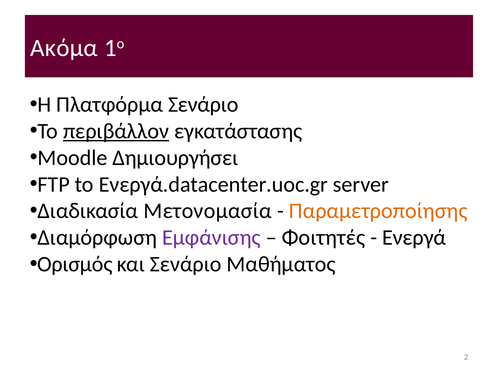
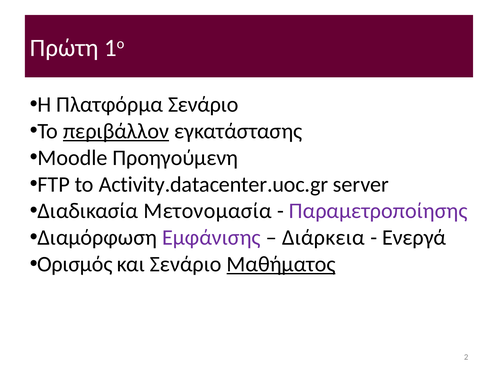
Ακόμα: Ακόμα -> Πρώτη (64, 48)
Δημιουργήσει: Δημιουργήσει -> Προηγούμενη (175, 158)
Ενεργά.datacenter.uoc.gr: Ενεργά.datacenter.uoc.gr -> Activity.datacenter.uoc.gr (213, 184)
Παραμετροποίησης colour: orange -> purple (378, 211)
Φοιτητές: Φοιτητές -> Διάρκεια (323, 237)
Μαθήματος underline: none -> present (281, 264)
